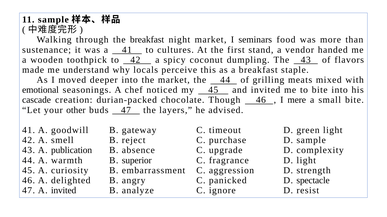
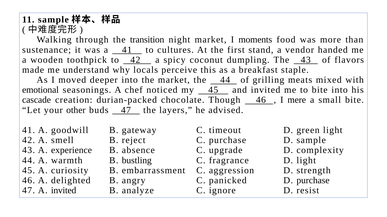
the breakfast: breakfast -> transition (147, 40)
seminars: seminars -> moments (255, 40)
publication: publication -> experience (71, 151)
superior: superior -> bustling (137, 161)
D spectacle: spectacle -> purchase (313, 181)
